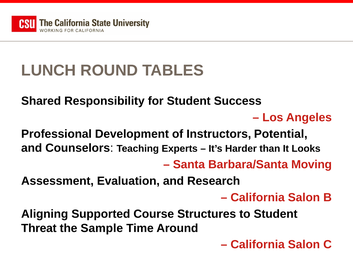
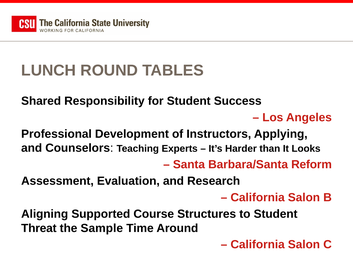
Potential: Potential -> Applying (281, 134)
Moving: Moving -> Reform (312, 164)
